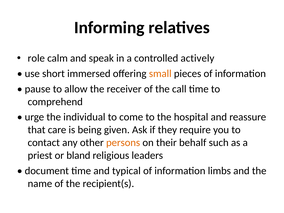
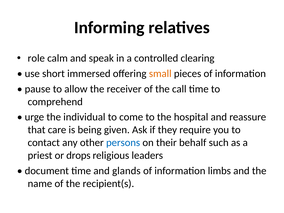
actively: actively -> clearing (198, 58)
persons colour: orange -> blue (123, 143)
bland: bland -> drops (78, 155)
typical: typical -> glands (126, 171)
